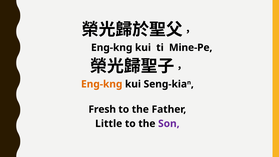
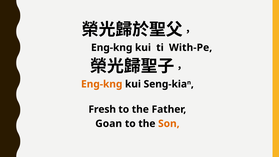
Mine-Pe: Mine-Pe -> With-Pe (191, 48)
Little: Little -> Goan (109, 124)
Son colour: purple -> orange (169, 124)
